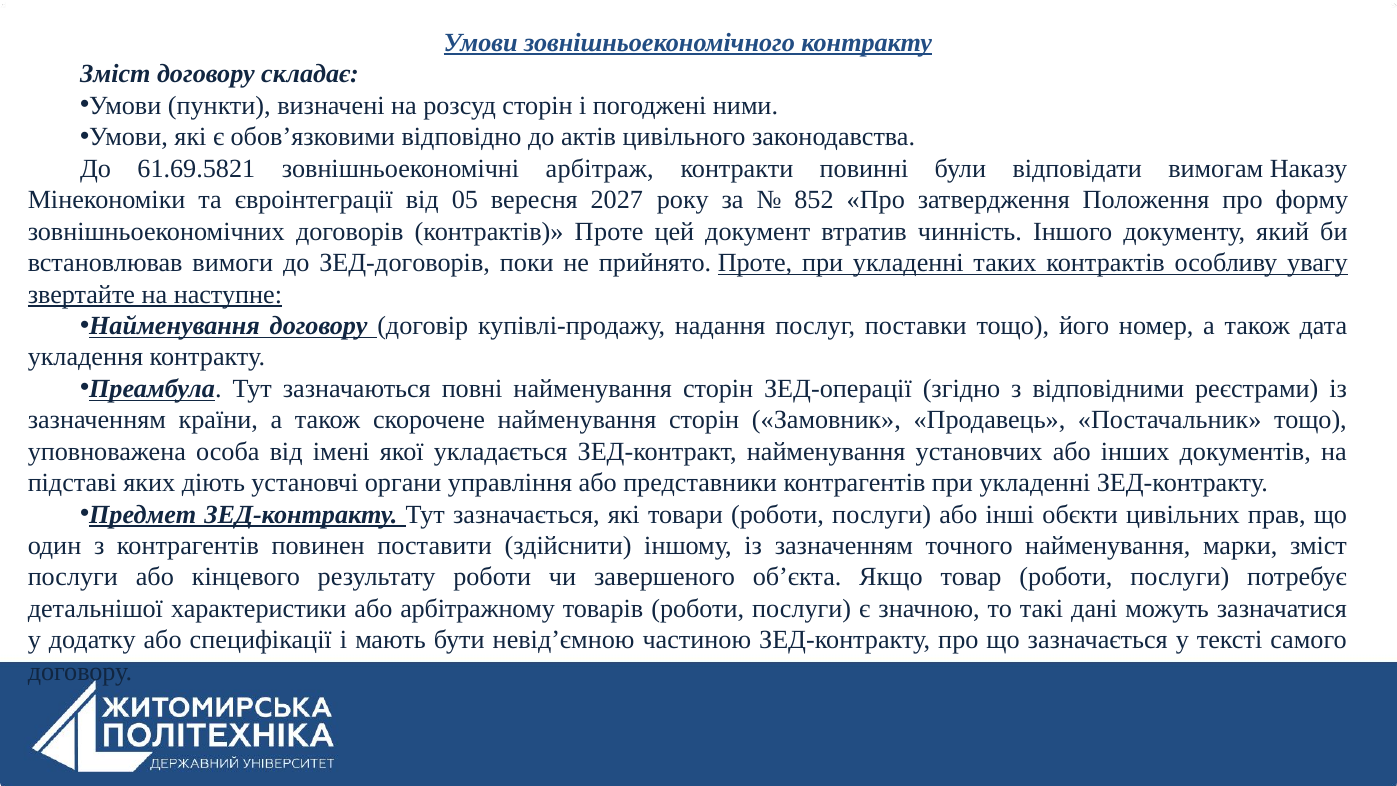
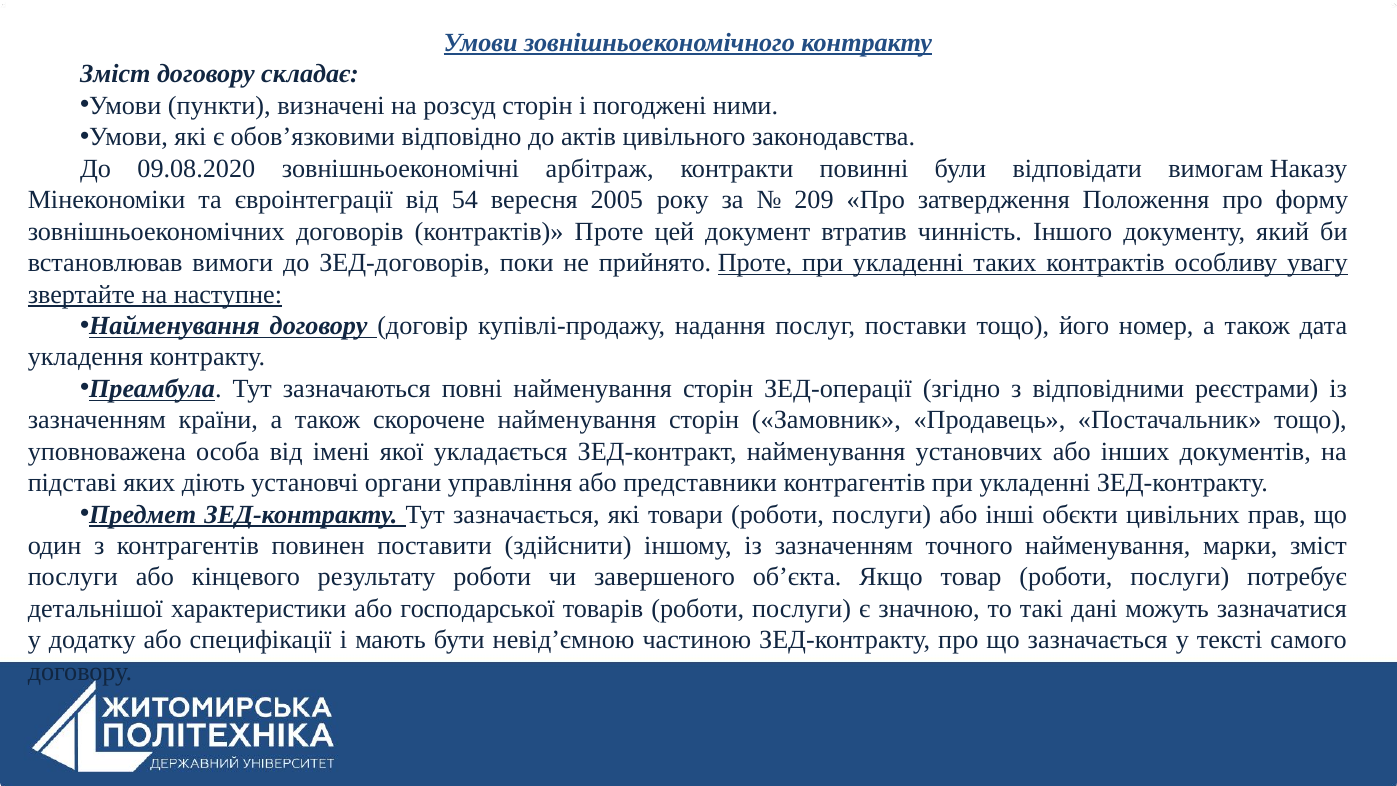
61.69.5821: 61.69.5821 -> 09.08.2020 (196, 169)
05: 05 -> 54 (465, 200)
2027: 2027 -> 2005 (617, 200)
852: 852 -> 209 (814, 200)
арбітражному: арбітражному -> господарської (478, 609)
